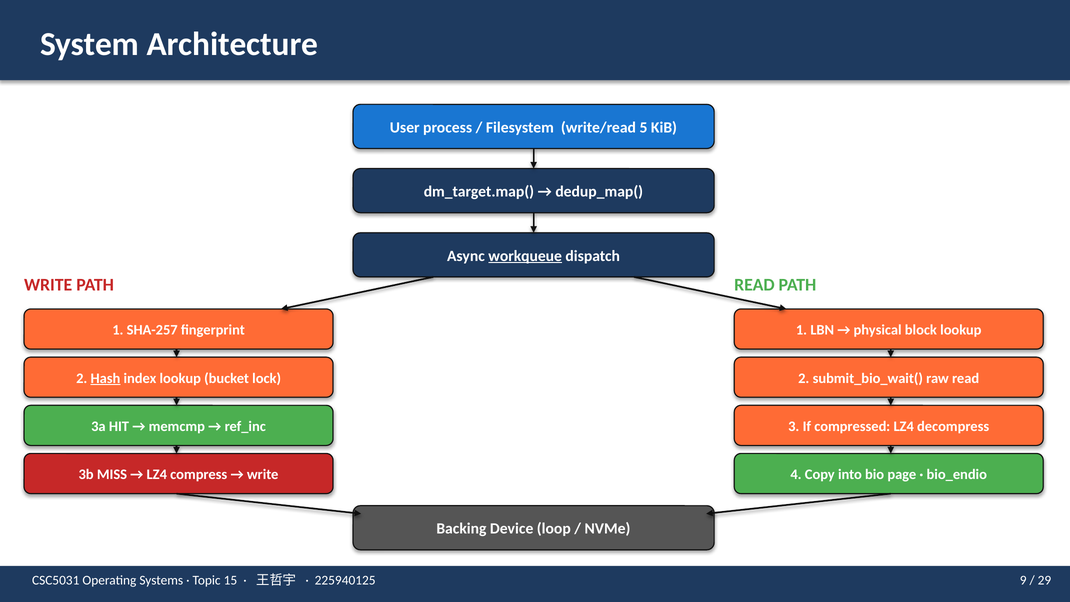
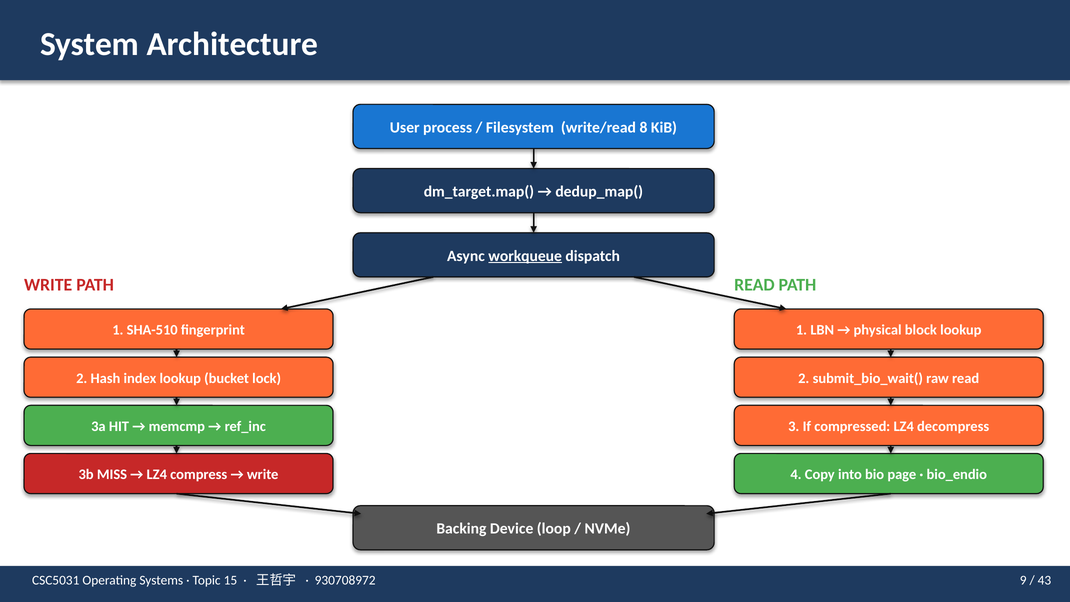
5: 5 -> 8 (643, 127)
SHA-257: SHA-257 -> SHA-510 (152, 330)
Hash underline: present -> none (105, 378)
225940125: 225940125 -> 930708972 (345, 580)
29: 29 -> 43 (1044, 580)
